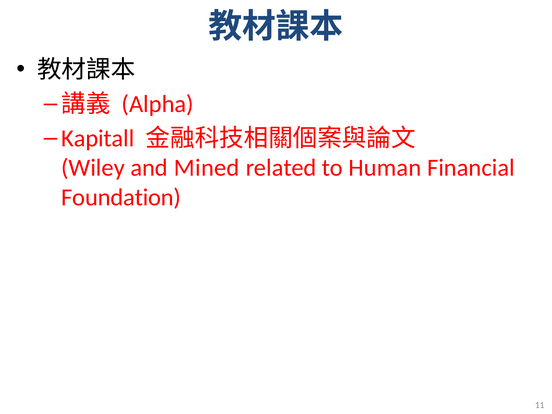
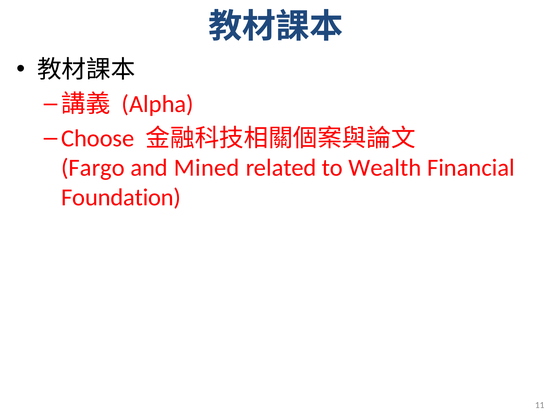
Kapitall: Kapitall -> Choose (98, 138)
Wiley: Wiley -> Fargo (93, 168)
Human: Human -> Wealth (385, 168)
